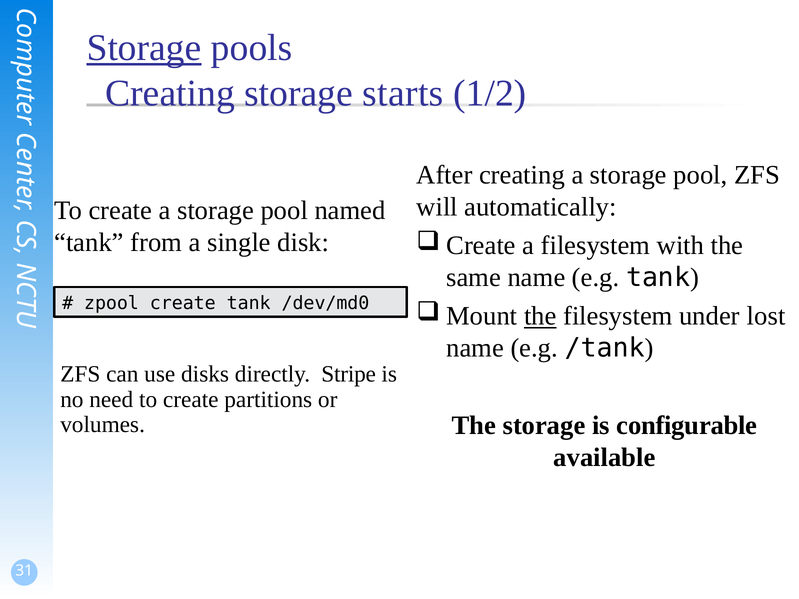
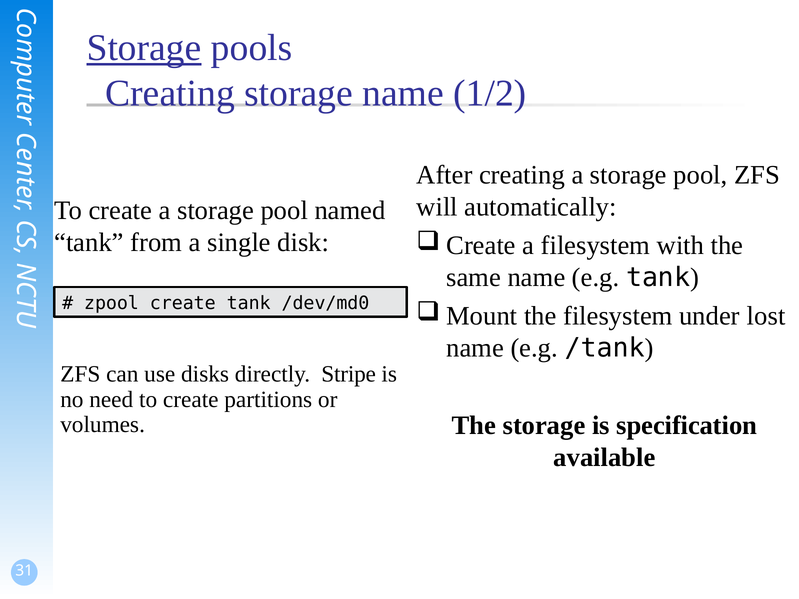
storage starts: starts -> name (403, 93)
the underline: present -> none (540, 316)
configurable: configurable -> specification (687, 426)
